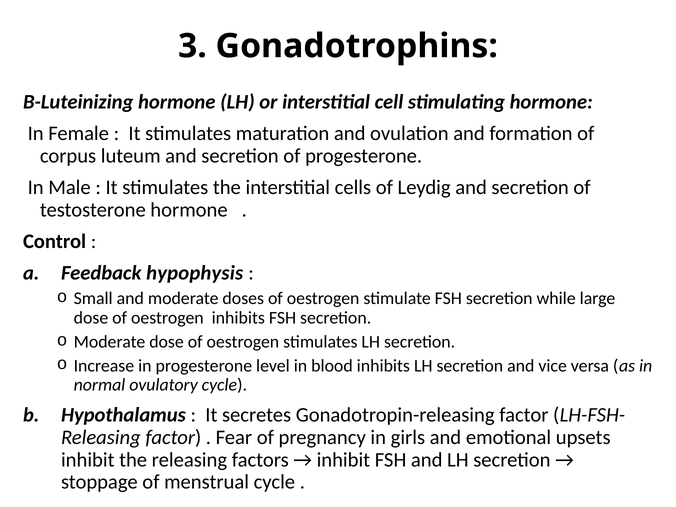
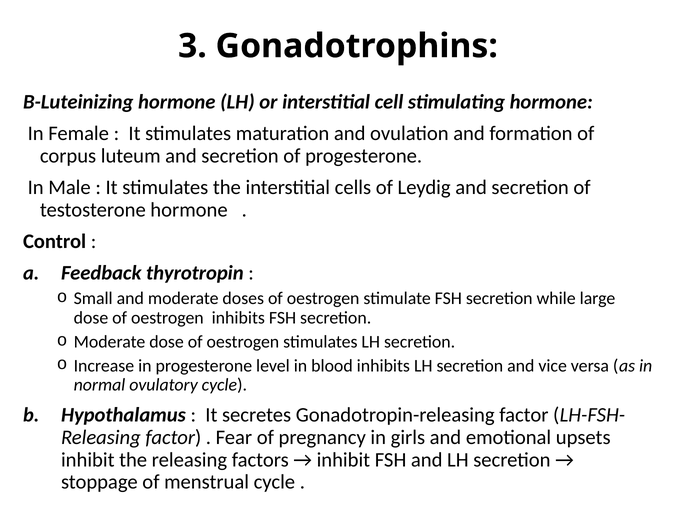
hypophysis: hypophysis -> thyrotropin (195, 273)
